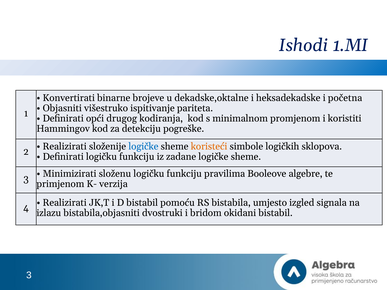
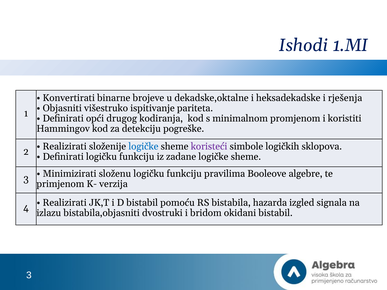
početna: početna -> rješenja (345, 98)
koristeći colour: orange -> purple (209, 147)
umjesto: umjesto -> hazarda (270, 203)
